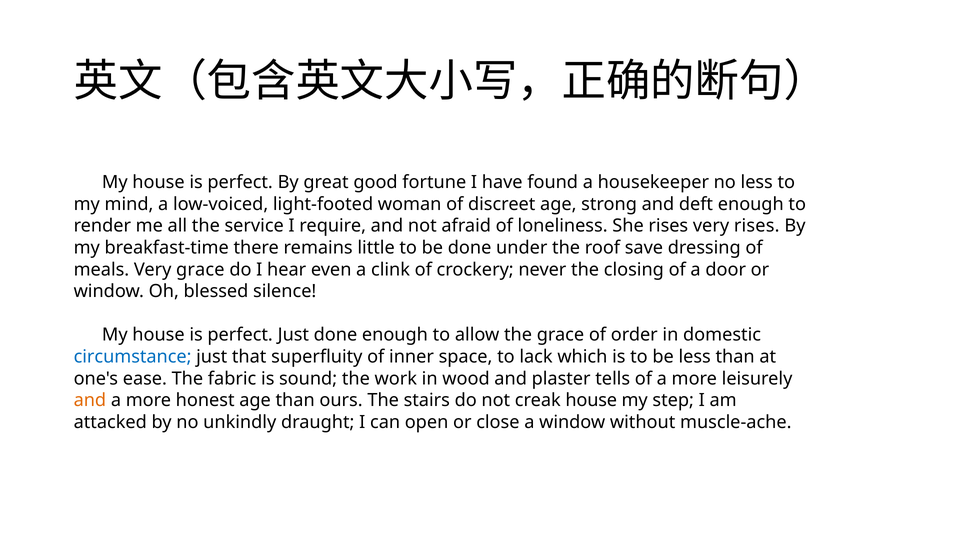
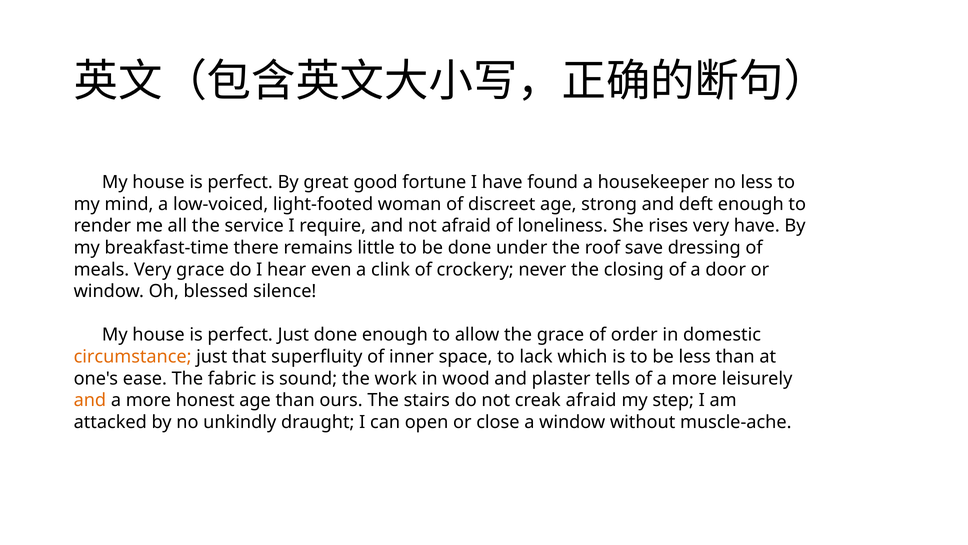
very rises: rises -> have (757, 226)
circumstance colour: blue -> orange (133, 356)
creak house: house -> afraid (591, 400)
